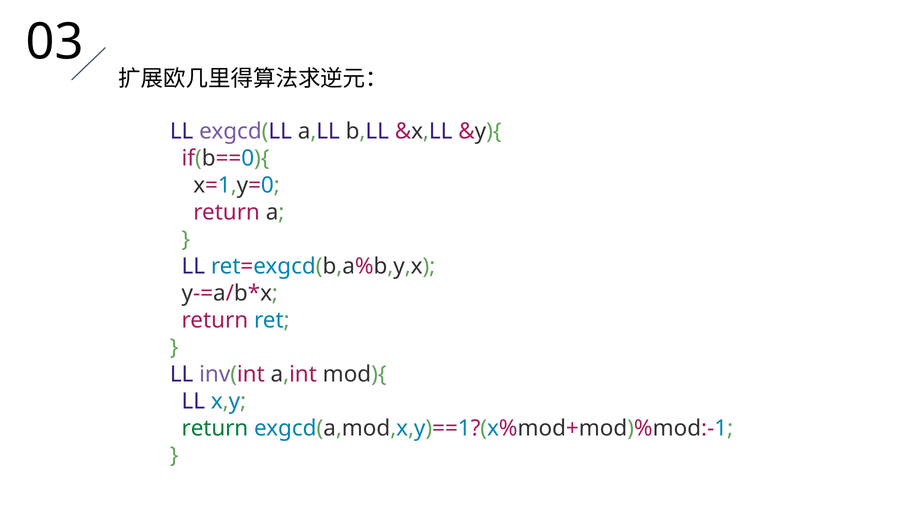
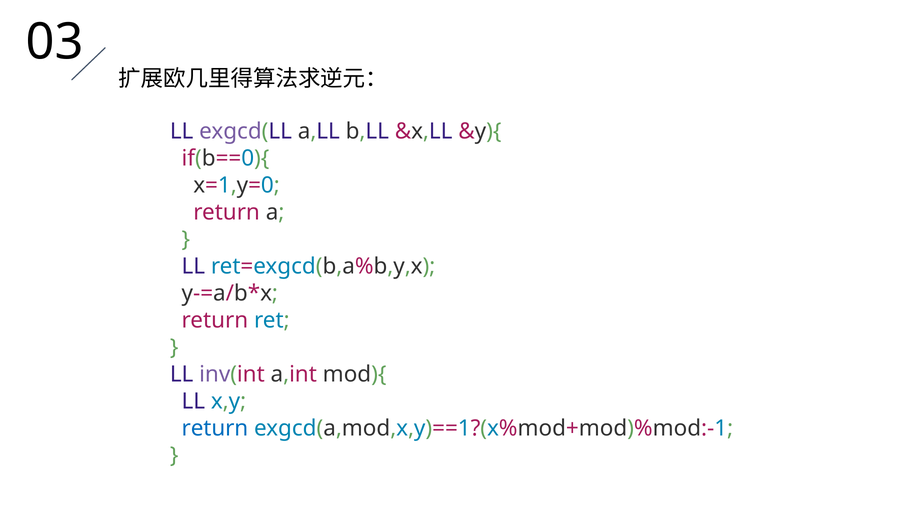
return colour: green -> blue (215, 428)
